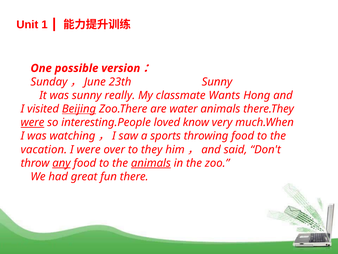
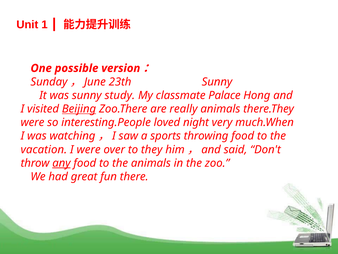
really: really -> study (120, 95)
Wants: Wants -> Palace (224, 95)
water: water -> really (183, 109)
were underline: present -> none (32, 122)
know: know -> night (196, 122)
animals underline: present -> none (151, 163)
